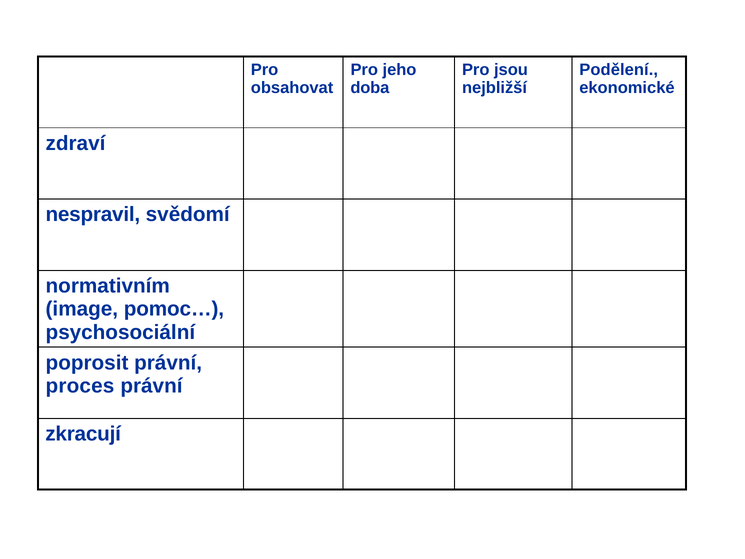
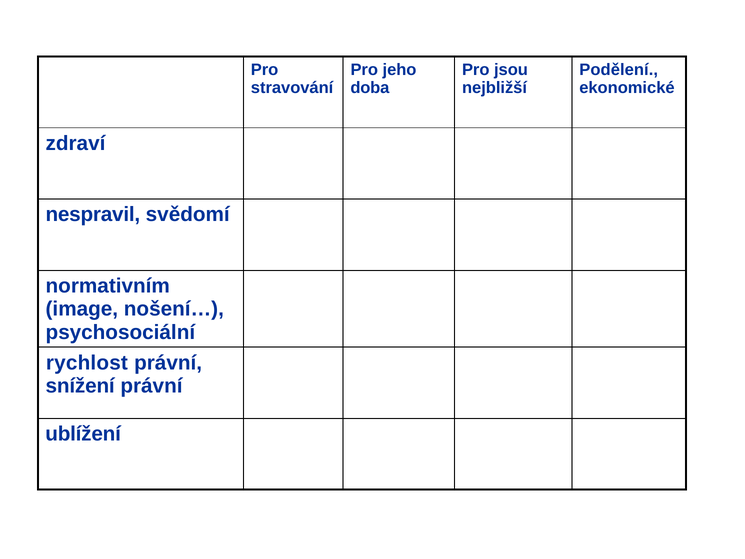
obsahovat: obsahovat -> stravování (292, 88)
pomoc…: pomoc… -> nošení… (174, 309)
poprosit: poprosit -> rychlost (87, 363)
proces: proces -> snížení (80, 386)
zkracují: zkracují -> ublížení (83, 434)
